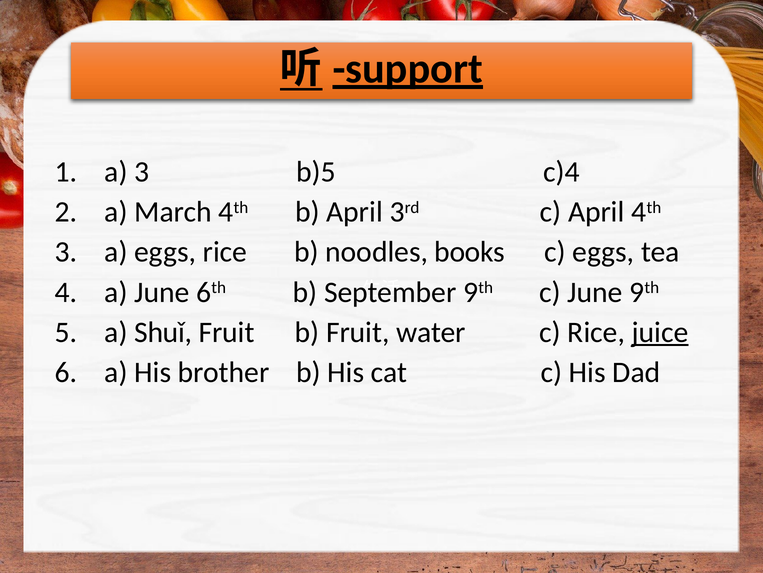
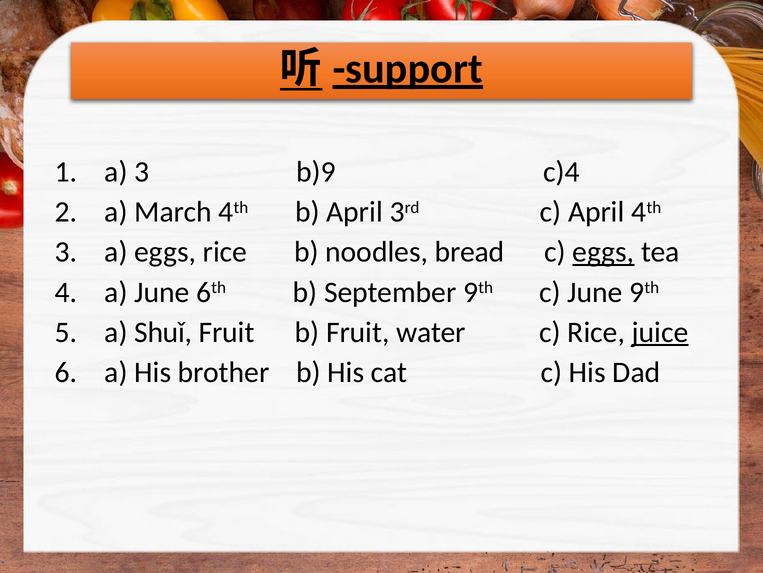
b)5: b)5 -> b)9 (316, 172)
books: books -> bread (470, 252)
eggs underline: none -> present (603, 252)
